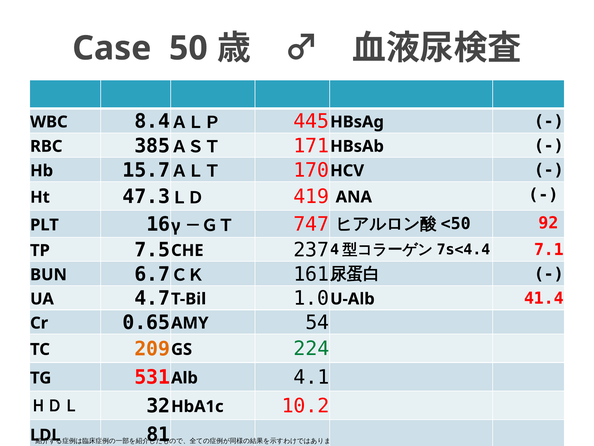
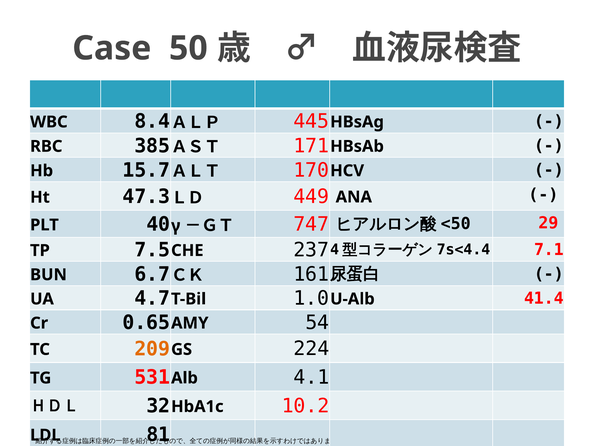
419: 419 -> 449 (311, 196)
16: 16 -> 40 (158, 224)
92: 92 -> 29 (548, 223)
224 colour: green -> black (311, 348)
